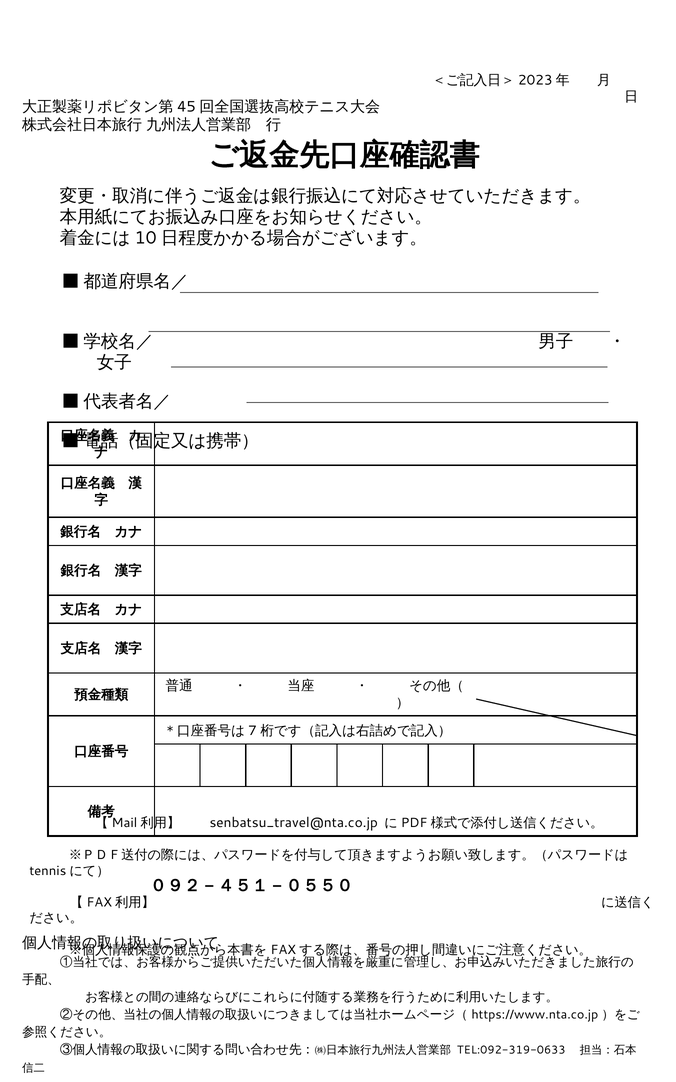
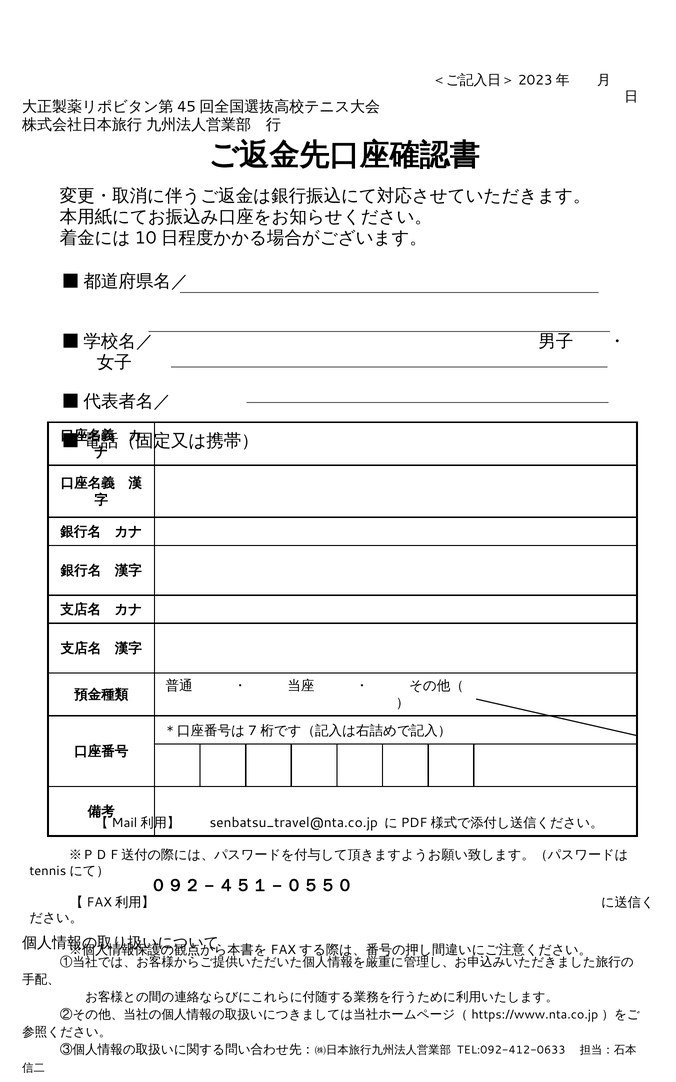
TEL:092-319-0633: TEL:092-319-0633 -> TEL:092-412-0633 (511, 1050)
